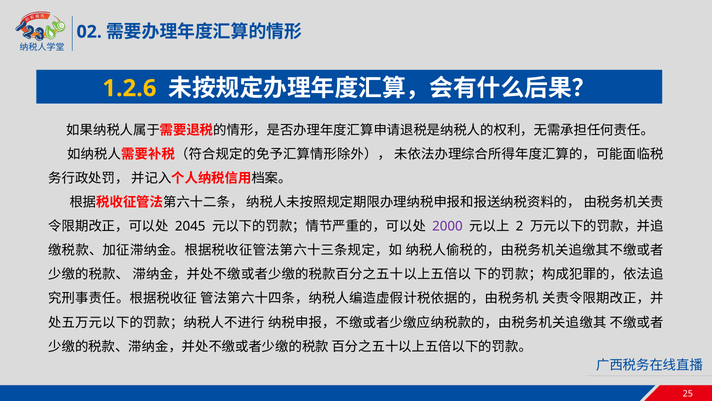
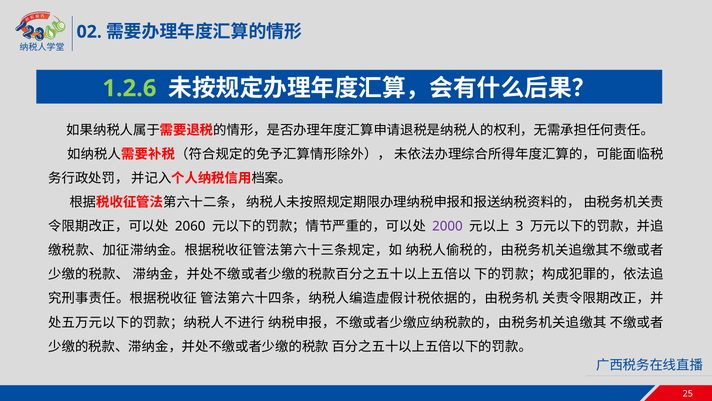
1.2.6 colour: yellow -> light green (129, 88)
2045: 2045 -> 2060 (190, 226)
2: 2 -> 3 (520, 226)
